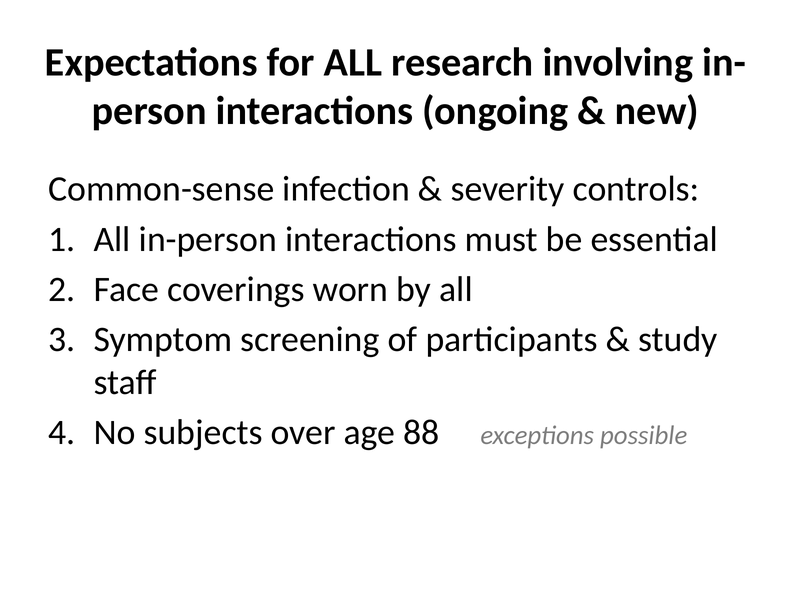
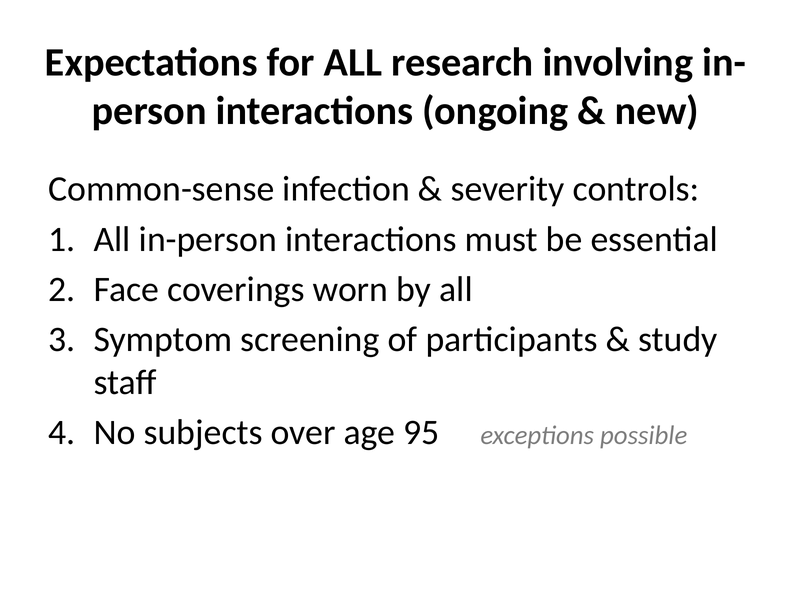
88: 88 -> 95 (421, 432)
